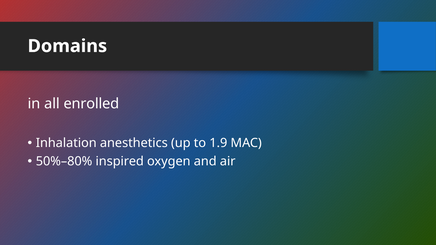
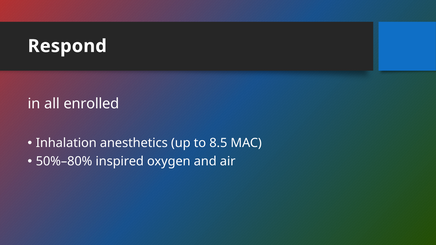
Domains: Domains -> Respond (67, 46)
1.9: 1.9 -> 8.5 (218, 143)
